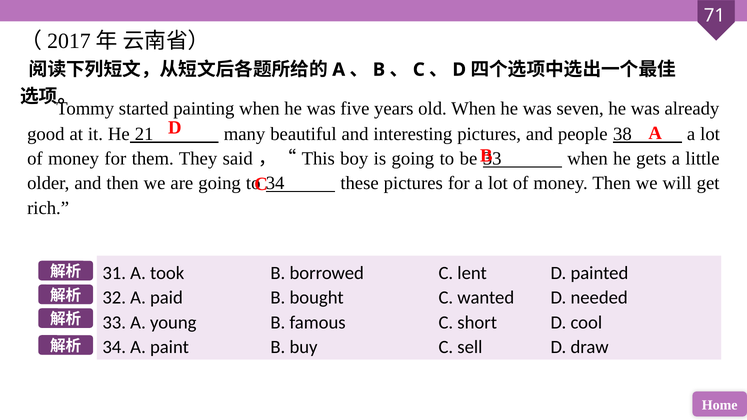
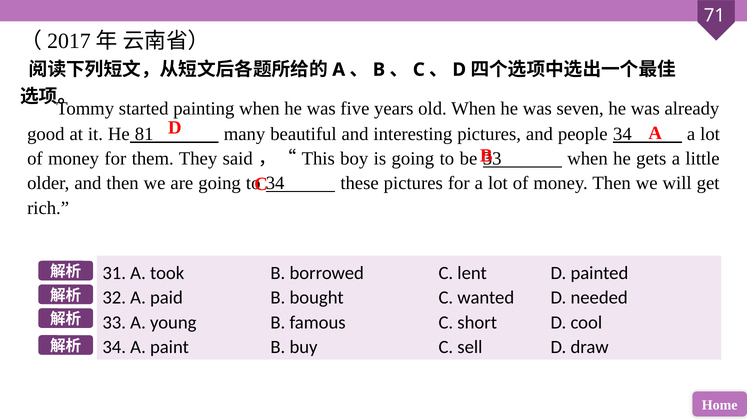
21: 21 -> 81 (144, 134)
people 38: 38 -> 34 (622, 134)
